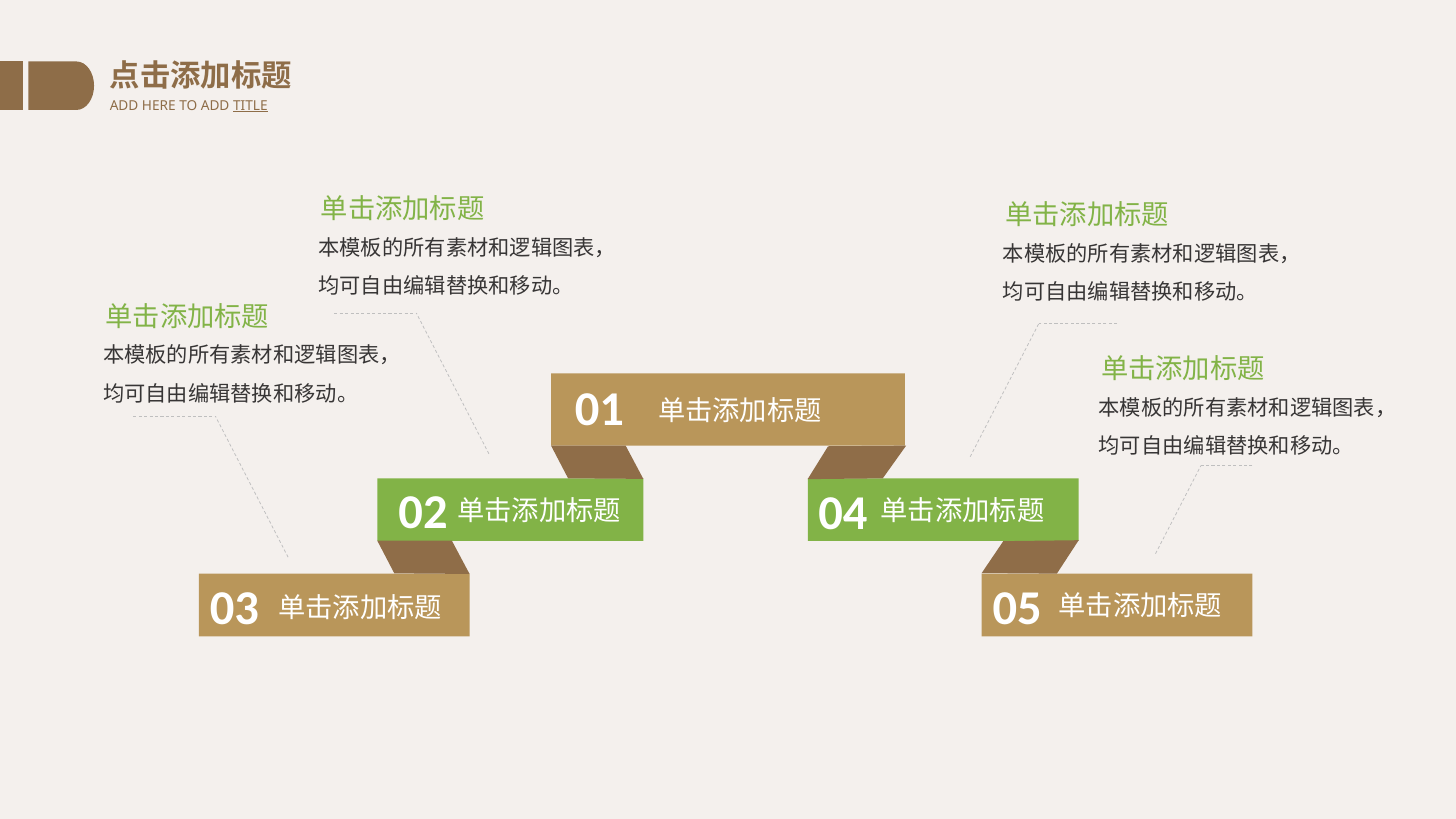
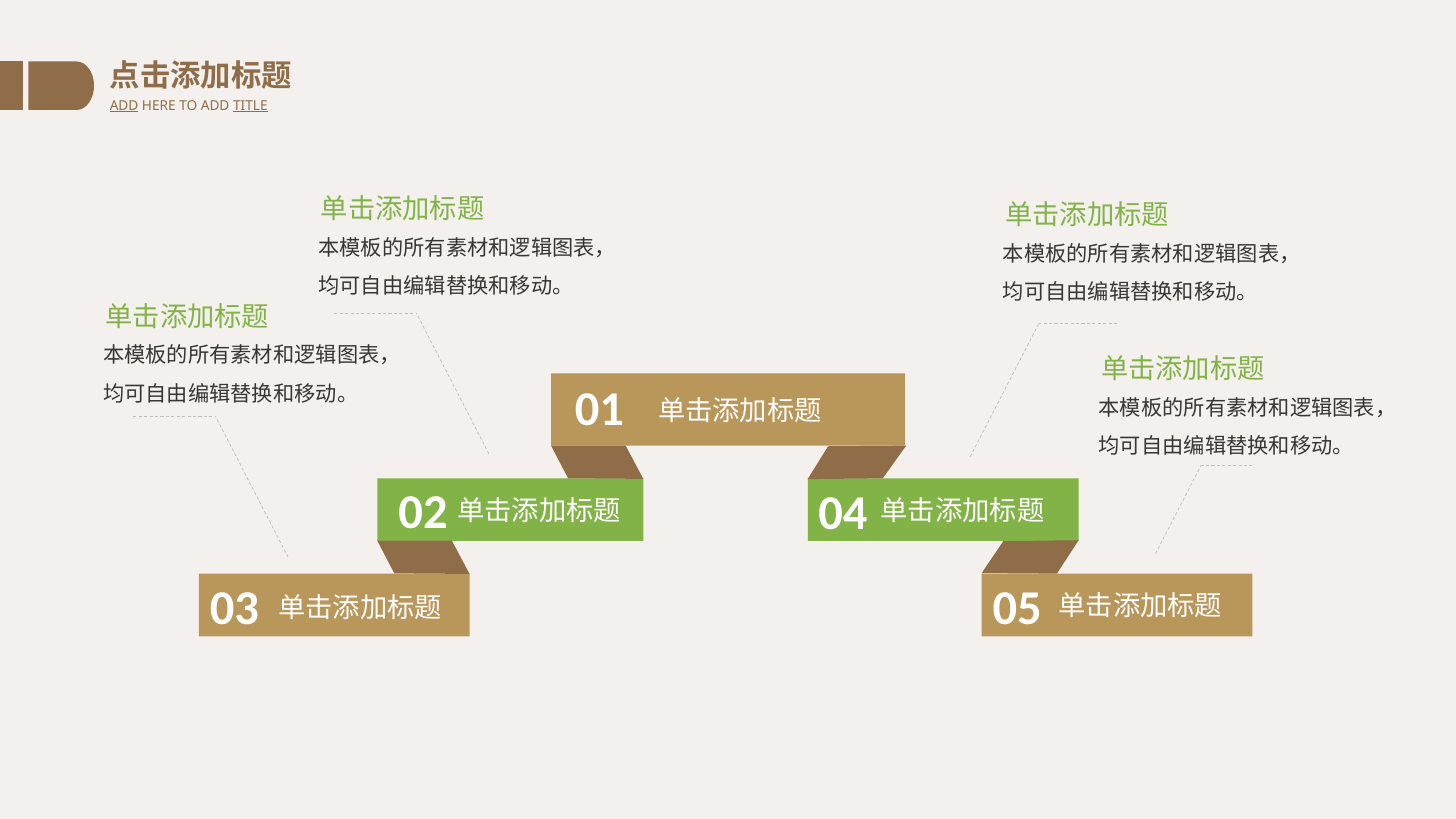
ADD underline: none -> present (124, 106)
